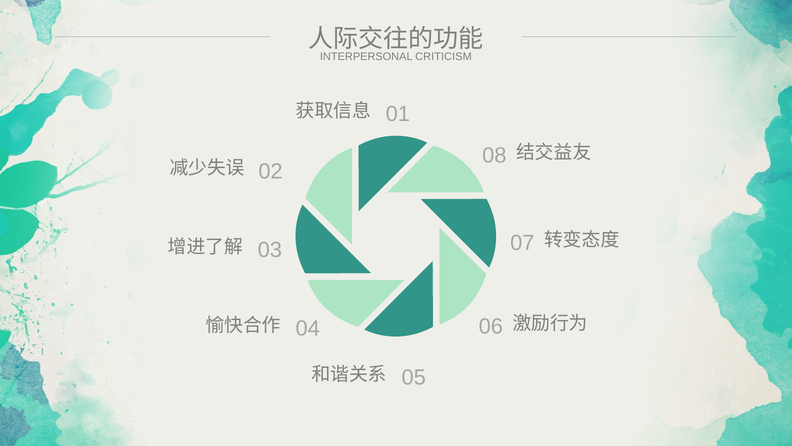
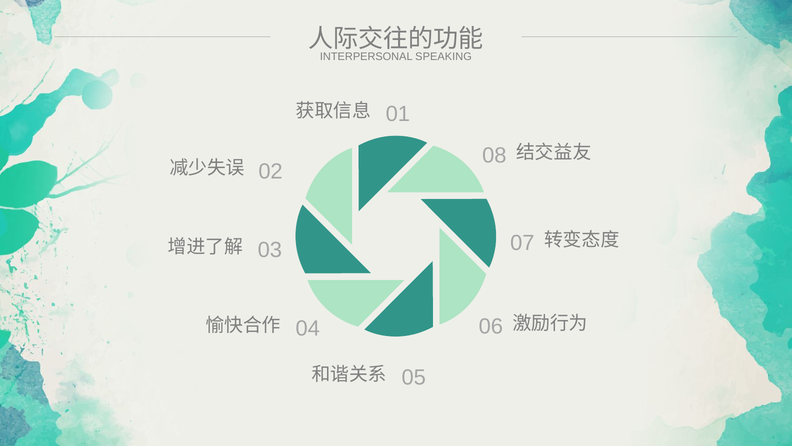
CRITICISM: CRITICISM -> SPEAKING (444, 56)
